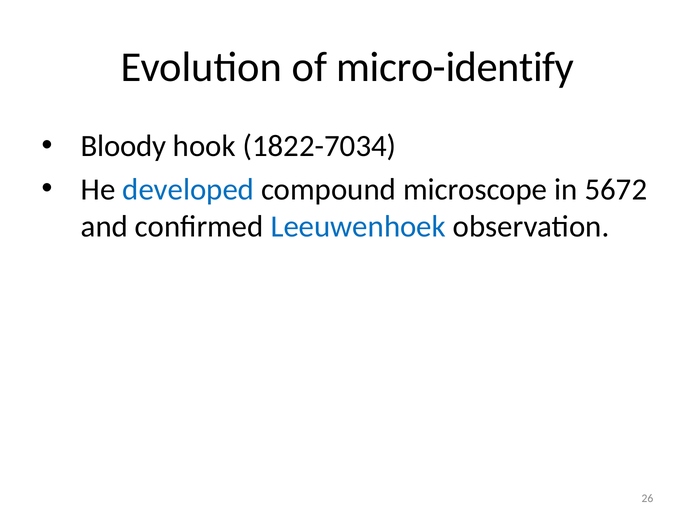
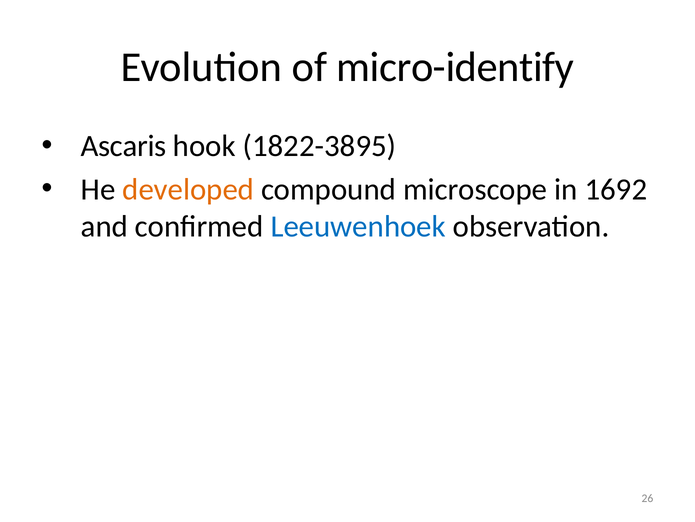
Bloody: Bloody -> Ascaris (123, 146)
1822-7034: 1822-7034 -> 1822-3895 (319, 146)
developed colour: blue -> orange (188, 189)
5672: 5672 -> 1692 (616, 189)
